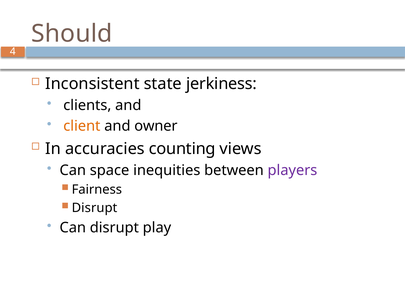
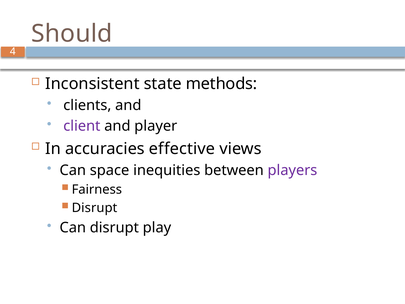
jerkiness: jerkiness -> methods (222, 84)
client colour: orange -> purple (82, 126)
owner: owner -> player (156, 126)
counting: counting -> effective (182, 149)
